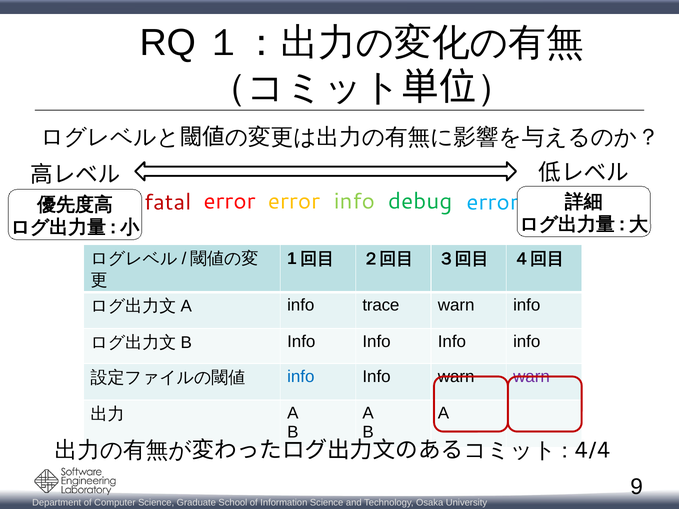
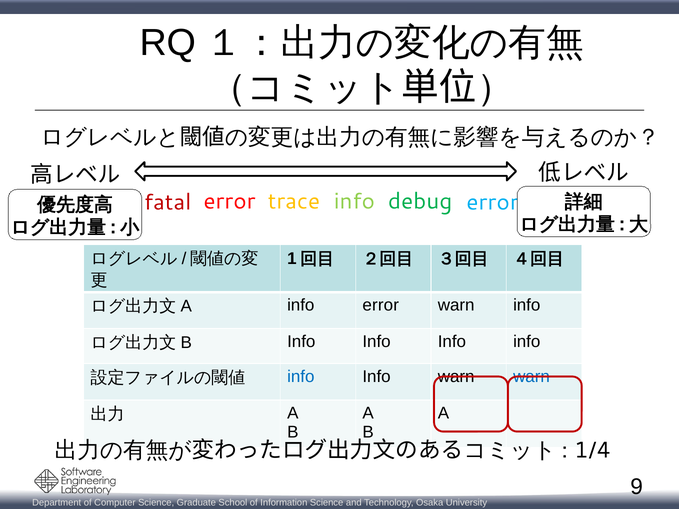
fatal error: error -> trace (294, 201)
A info trace: trace -> error (381, 305)
warn colour: purple -> blue (531, 377)
4/4: 4/4 -> 1/4 (592, 450)
